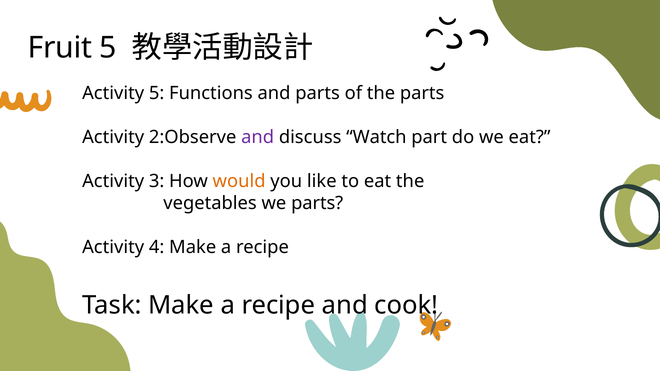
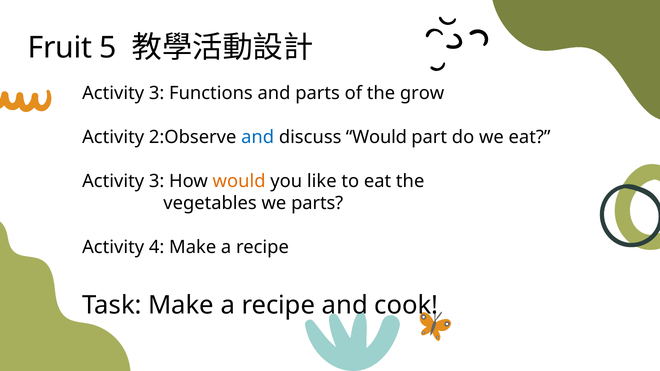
5: 5 -> 3 (157, 93)
the parts: parts -> grow (422, 93)
and colour: purple -> blue (258, 138)
discuss Watch: Watch -> Would (376, 138)
